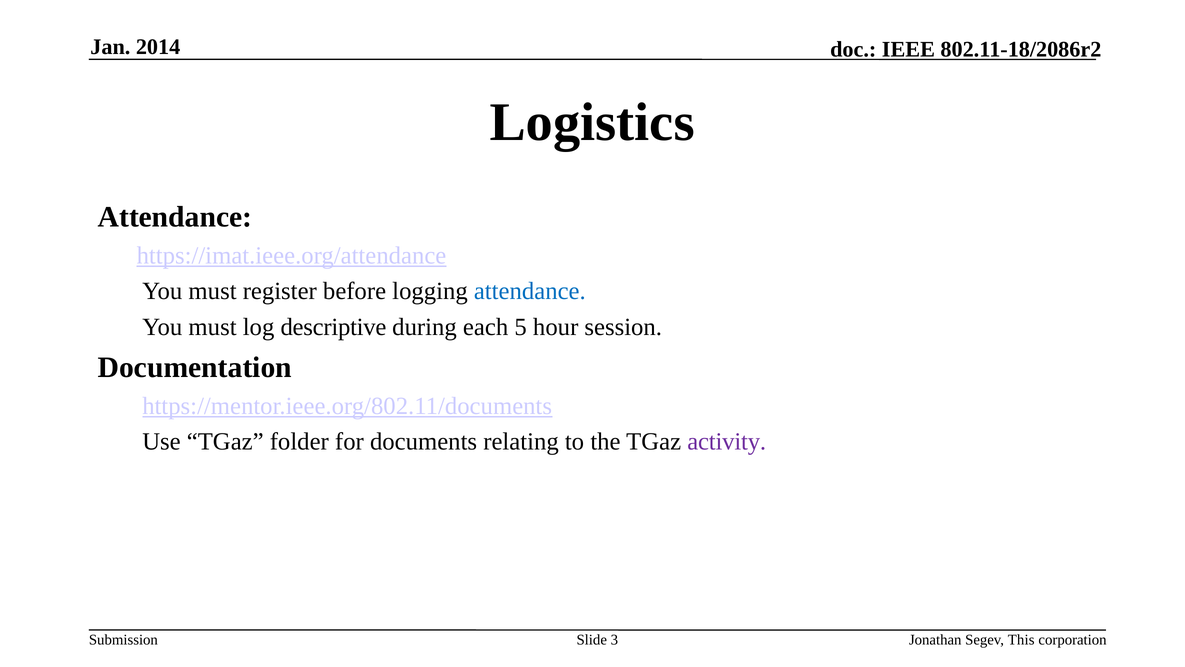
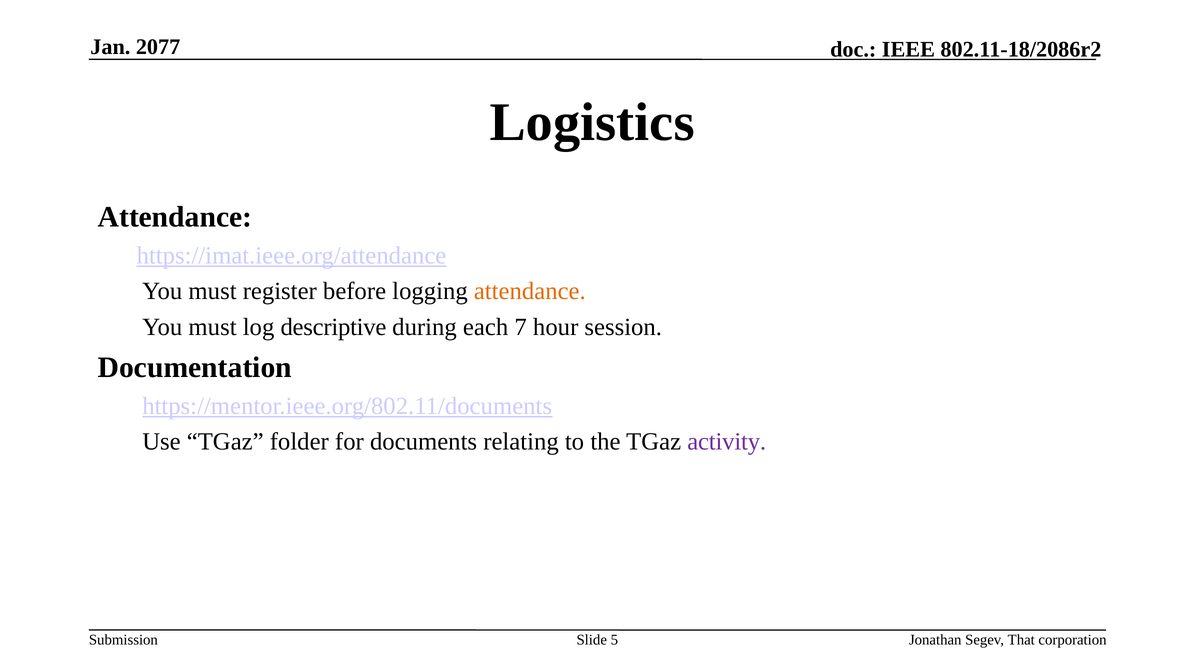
2014: 2014 -> 2077 (158, 47)
attendance colour: blue -> orange (530, 291)
5: 5 -> 7 (521, 327)
3: 3 -> 5 (614, 639)
This: This -> That (1021, 639)
